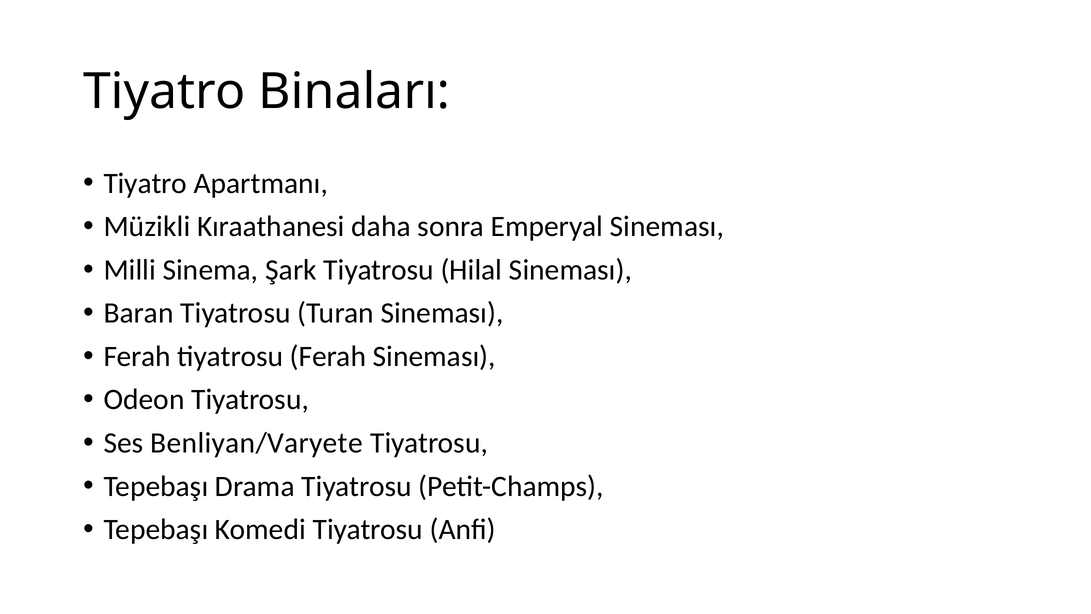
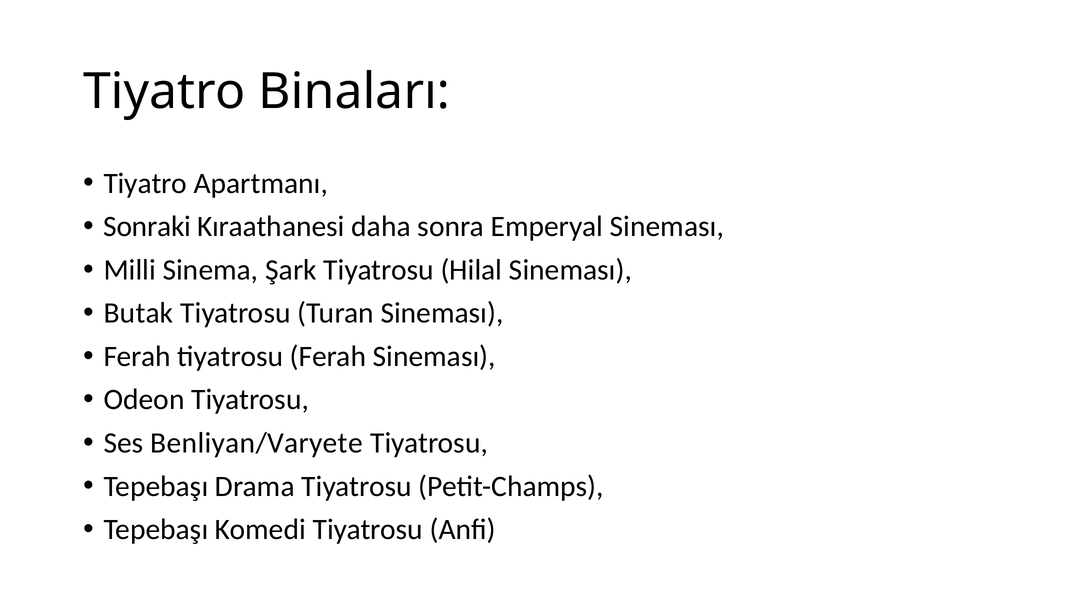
Müzikli: Müzikli -> Sonraki (147, 226)
Baran: Baran -> Butak (139, 313)
